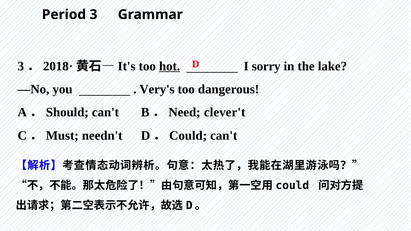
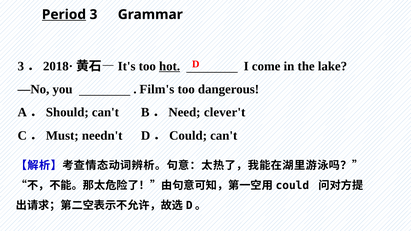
Period underline: none -> present (64, 15)
sorry: sorry -> come (266, 66)
Very's: Very's -> Film's (157, 89)
